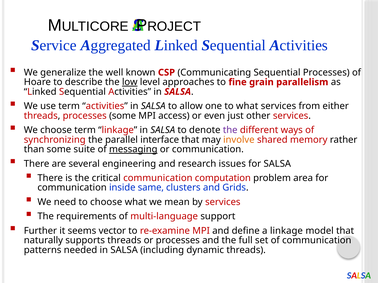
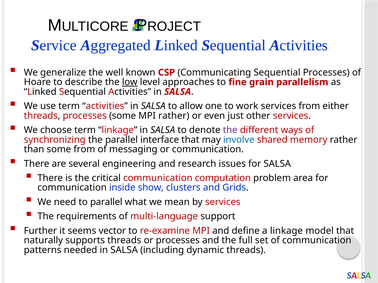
to what: what -> work (247, 106)
MPI access: access -> rather (174, 116)
involve colour: orange -> blue (239, 140)
some suite: suite -> from (84, 150)
messaging underline: present -> none (133, 150)
same: same -> show (151, 188)
to choose: choose -> parallel (106, 202)
